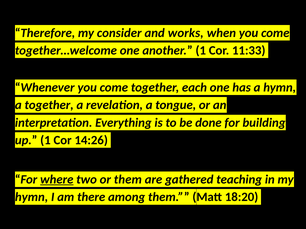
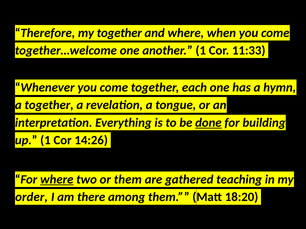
my consider: consider -> together (119, 33)
and works: works -> where (186, 33)
done underline: none -> present (208, 123)
hymn: hymn -> order (31, 197)
